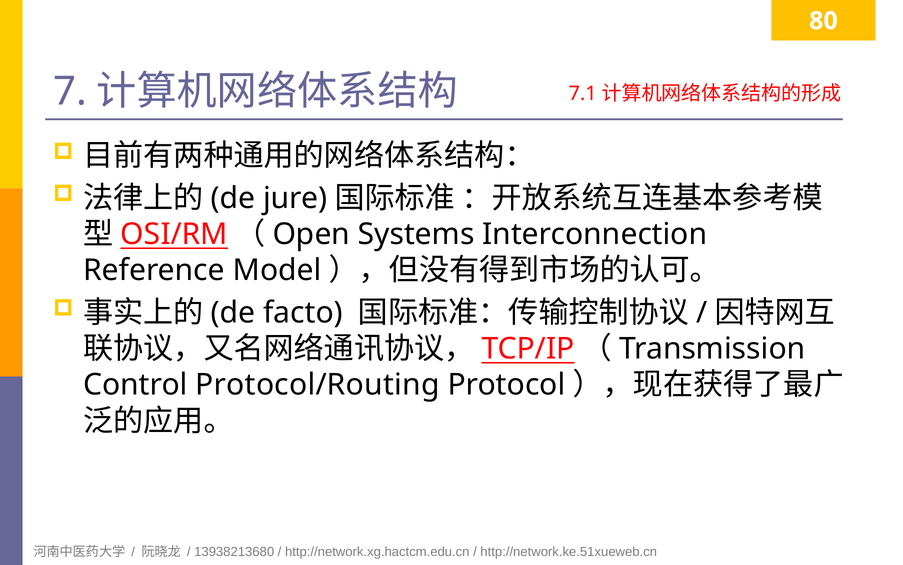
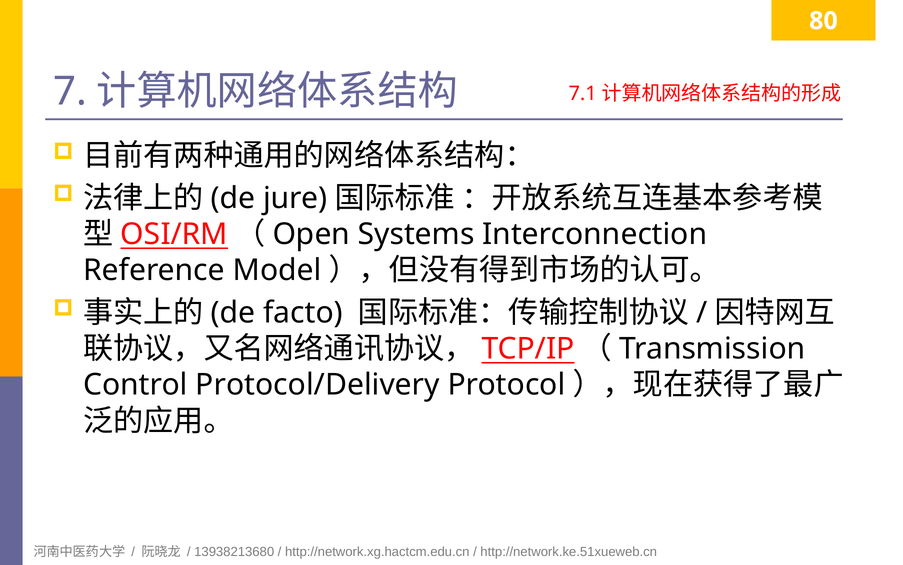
Protocol/Routing: Protocol/Routing -> Protocol/Delivery (318, 385)
